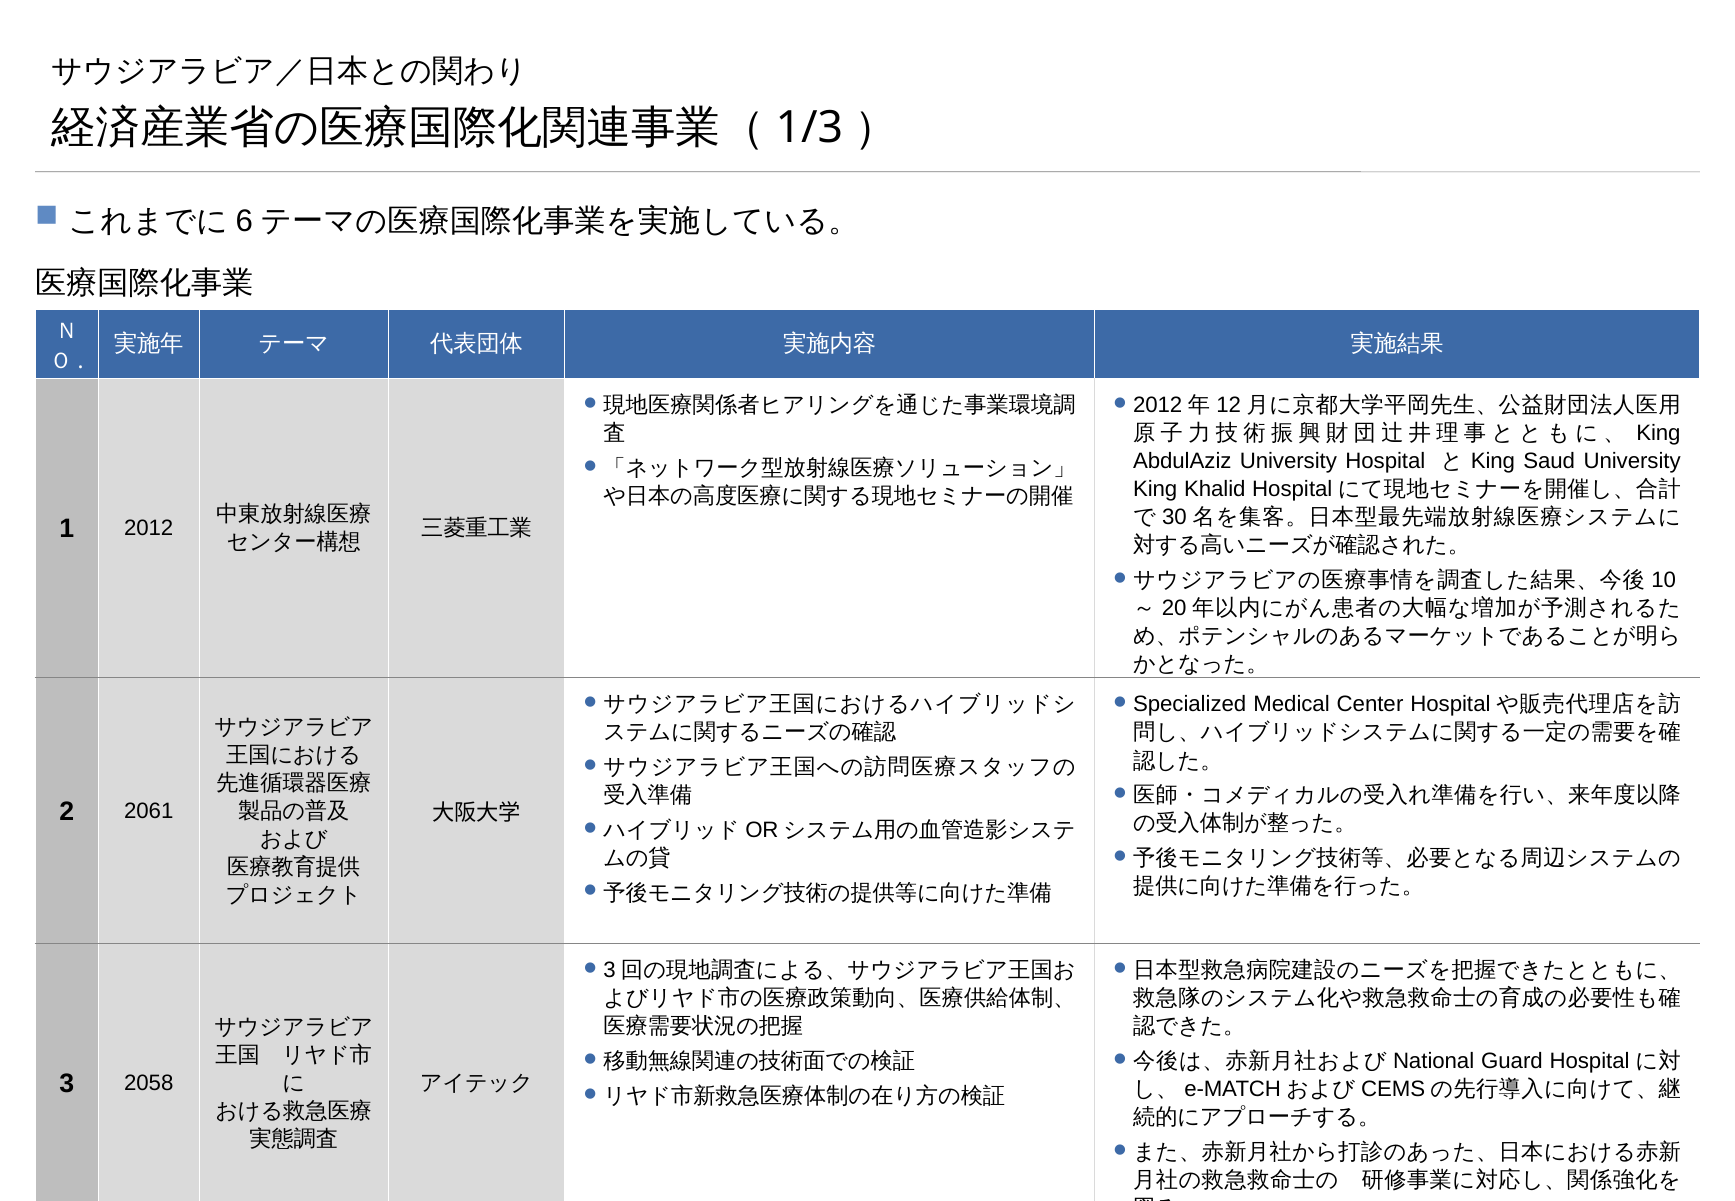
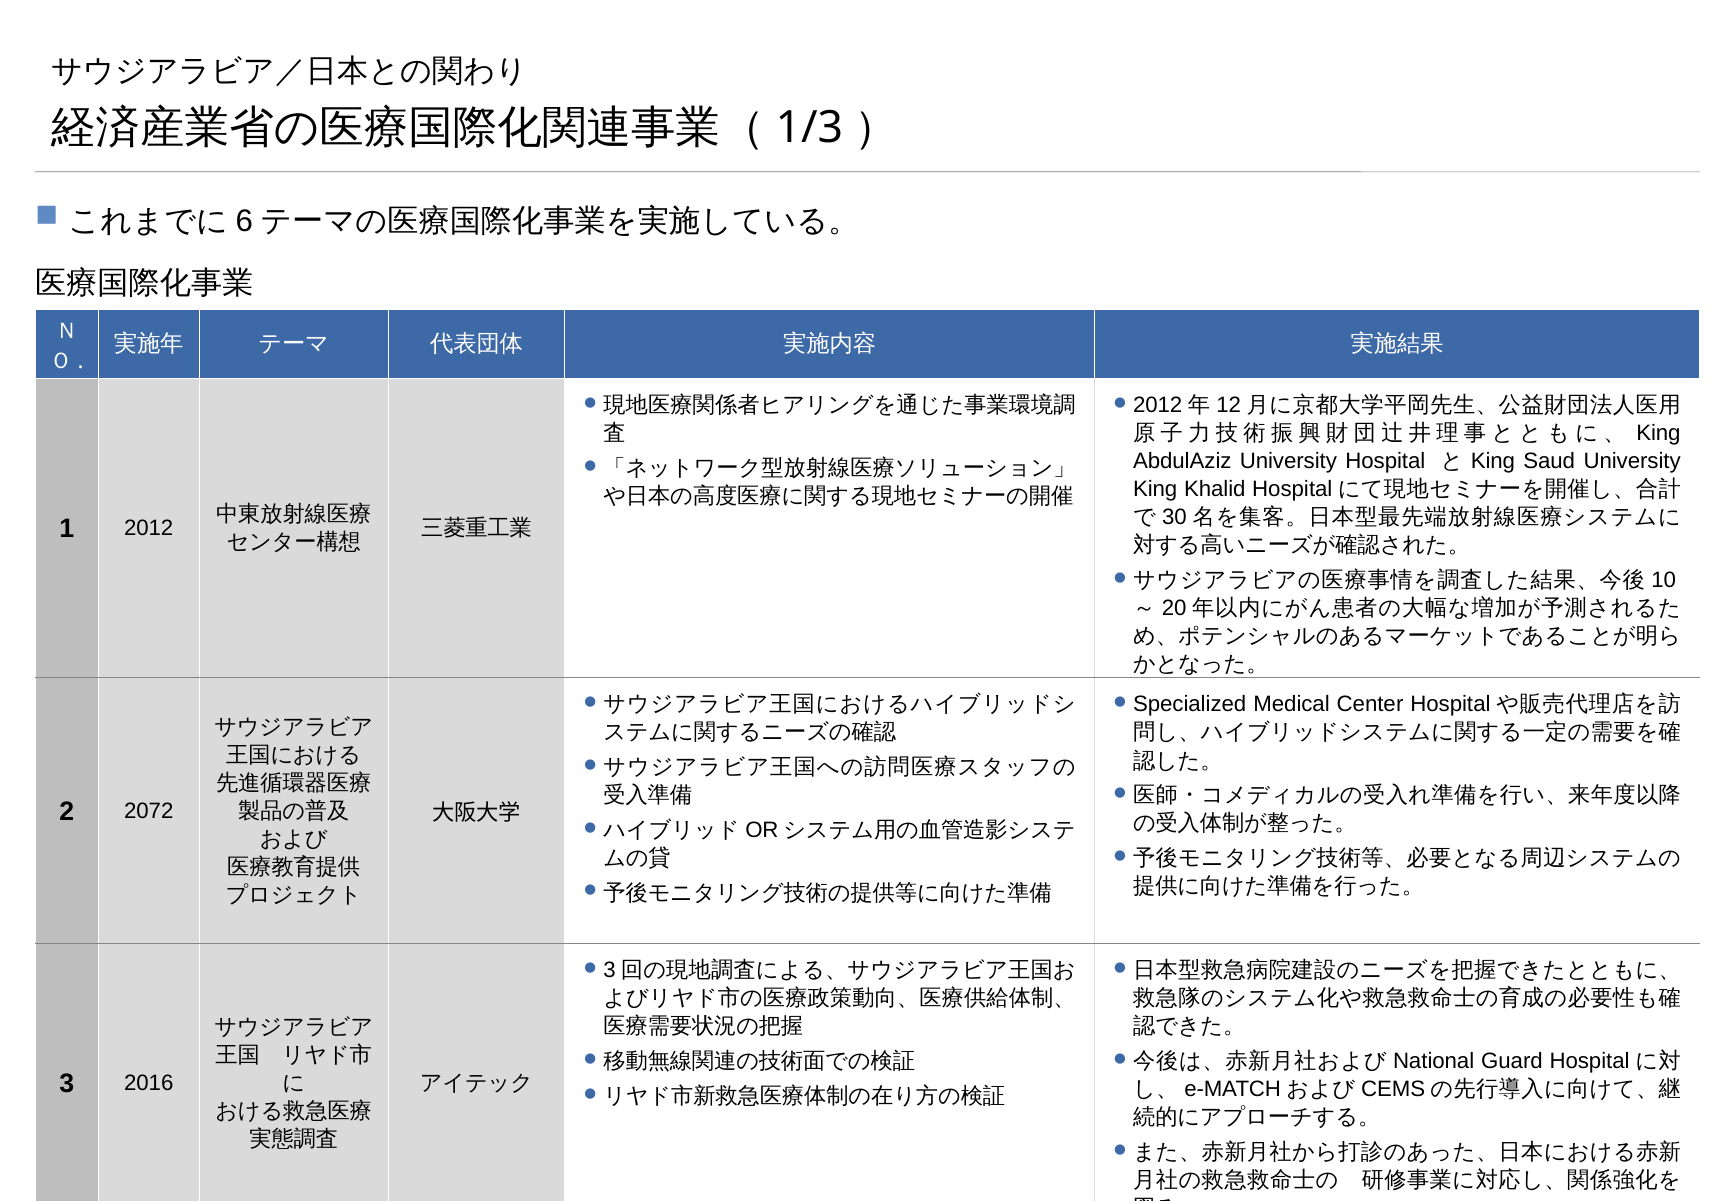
2061: 2061 -> 2072 (149, 811)
2058: 2058 -> 2016 (149, 1084)
